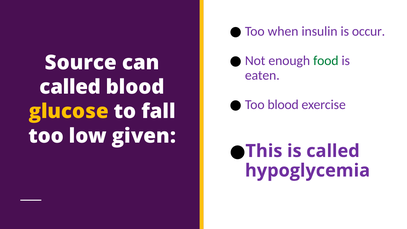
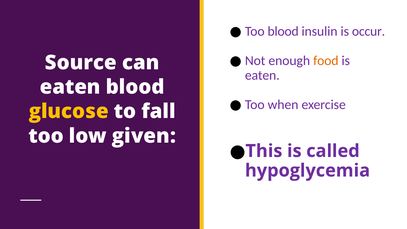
Too when: when -> blood (283, 31)
food colour: green -> orange (326, 61)
called: called -> eaten (70, 87)
Too blood: blood -> when (283, 105)
